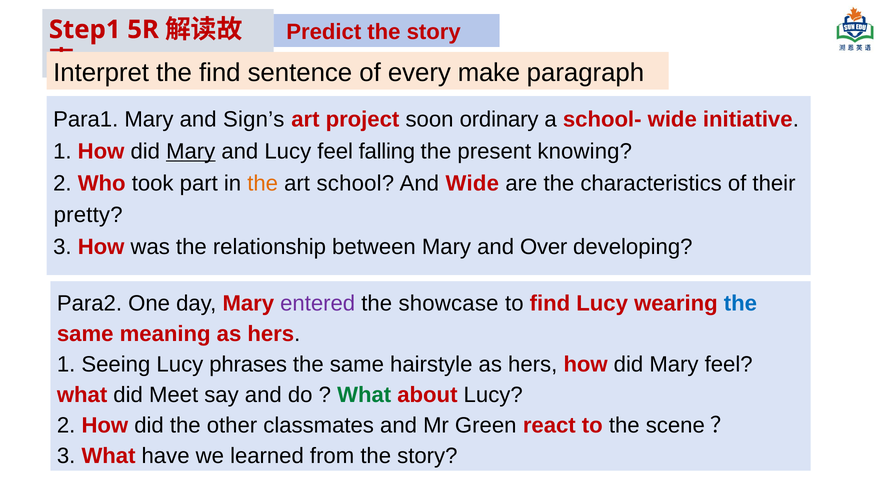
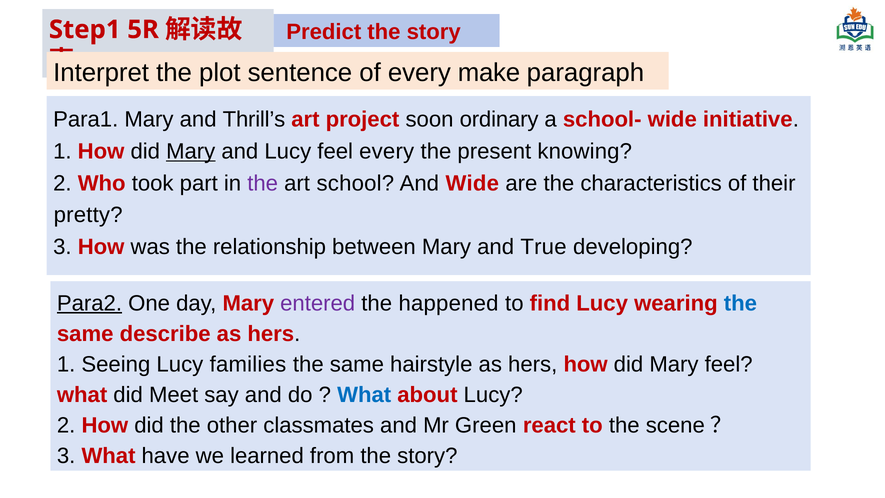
the find: find -> plot (220, 73)
Sign’s: Sign’s -> Thrill’s (254, 119)
feel falling: falling -> every (387, 151)
the colour: orange -> purple (263, 183)
Over: Over -> True (544, 247)
Para2 underline: none -> present (89, 303)
showcase: showcase -> happened (449, 303)
meaning: meaning -> describe (165, 334)
phrases: phrases -> families (248, 364)
What colour: green -> blue (364, 395)
